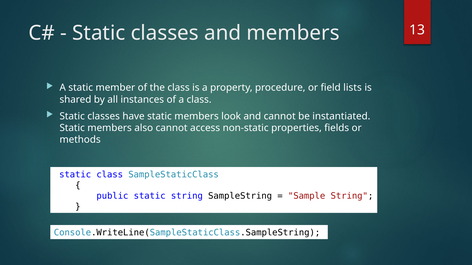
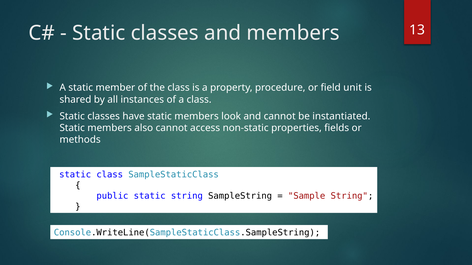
lists: lists -> unit (353, 88)
